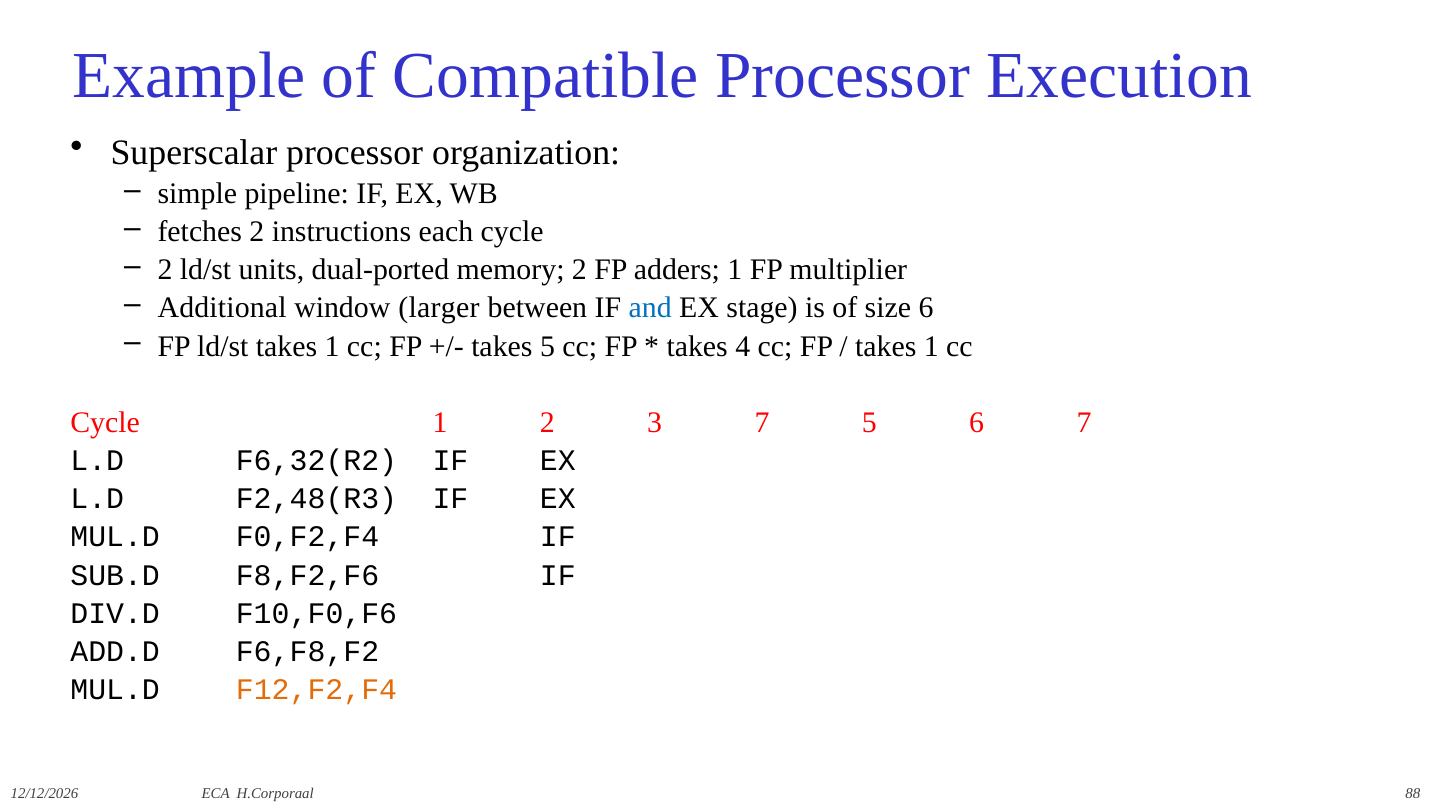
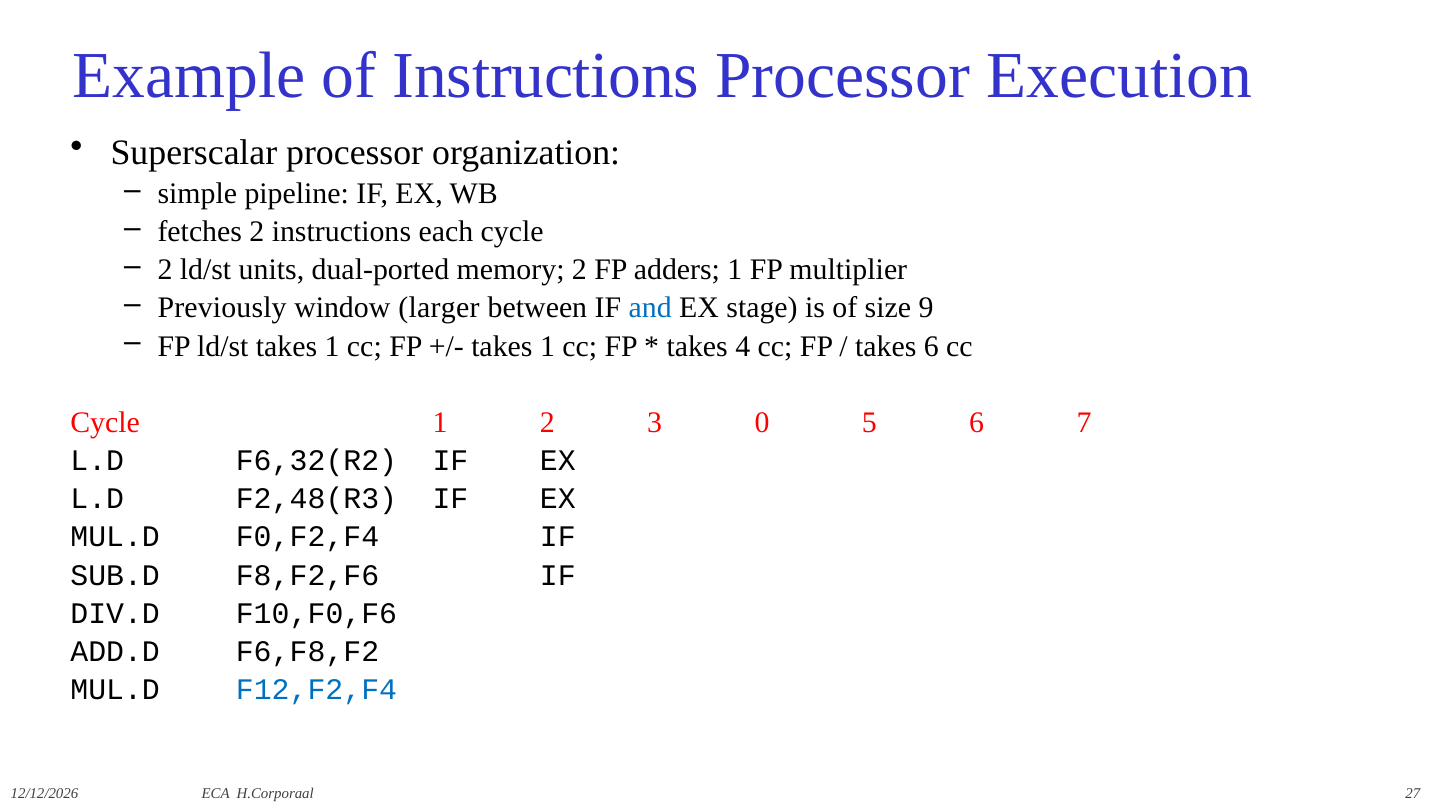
of Compatible: Compatible -> Instructions (546, 76)
Additional: Additional -> Previously (222, 308)
size 6: 6 -> 9 (926, 308)
5: 5 -> 1 (548, 346)
1: 1 -> 6 (931, 346)
3 7: 7 -> 0 (762, 423)
F12,F2,F4 colour: orange -> blue (316, 690)
88: 88 -> 27 (1413, 793)
